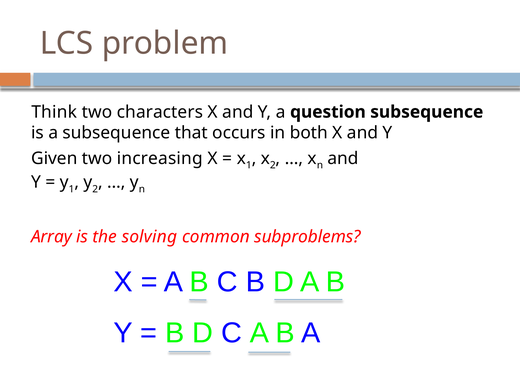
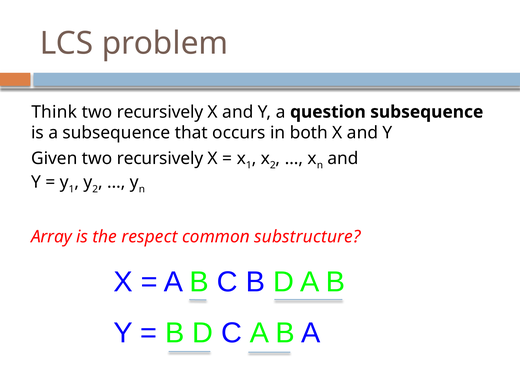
characters: characters -> recursively (160, 112)
Given two increasing: increasing -> recursively (160, 159)
solving: solving -> respect (149, 237)
subproblems: subproblems -> substructure (307, 237)
